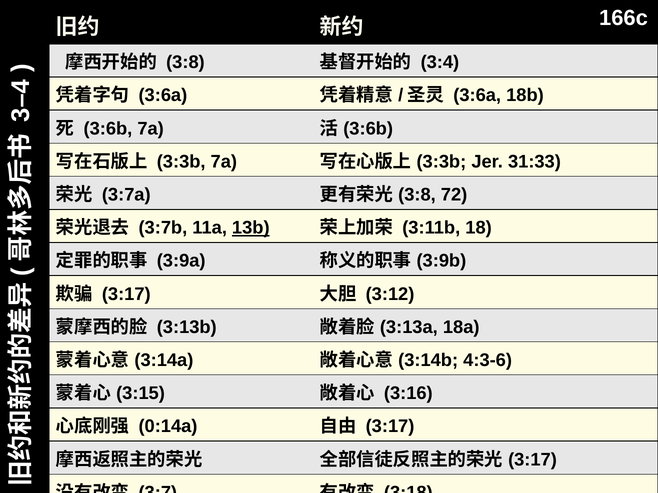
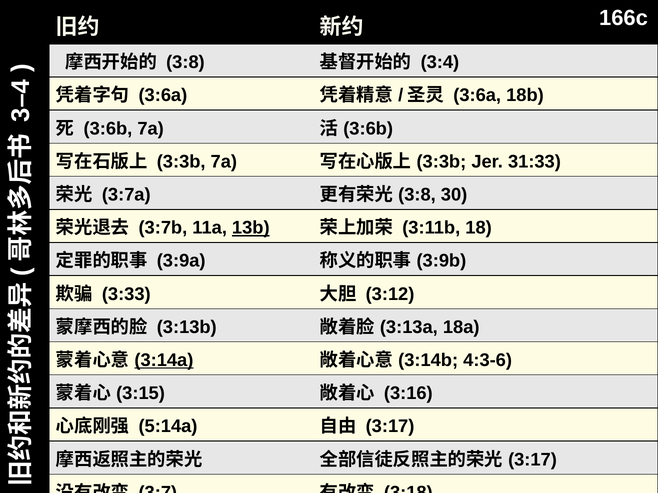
72: 72 -> 30 (454, 195)
3:17: 3:17 -> 3:33 (126, 294)
3:14a underline: none -> present (164, 361)
0:14a: 0:14a -> 5:14a (168, 427)
